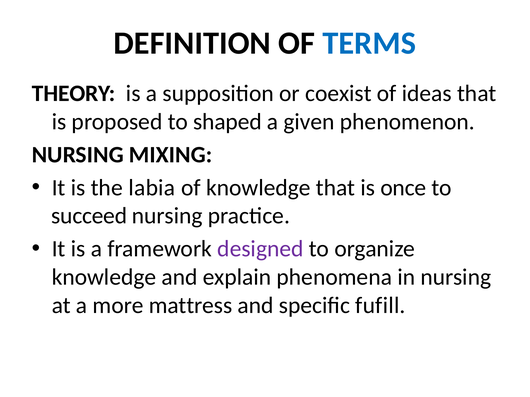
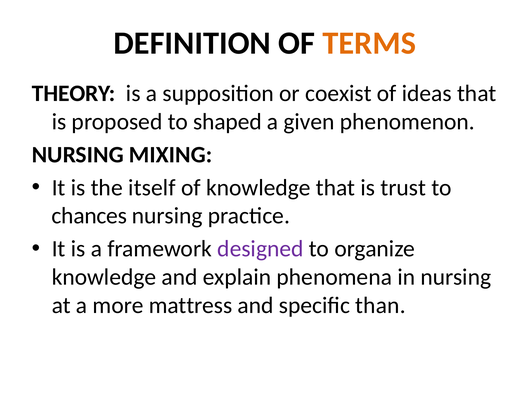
TERMS colour: blue -> orange (369, 43)
labia: labia -> itself (152, 188)
once: once -> trust (403, 188)
succeed: succeed -> chances (89, 216)
fufill: fufill -> than (380, 306)
